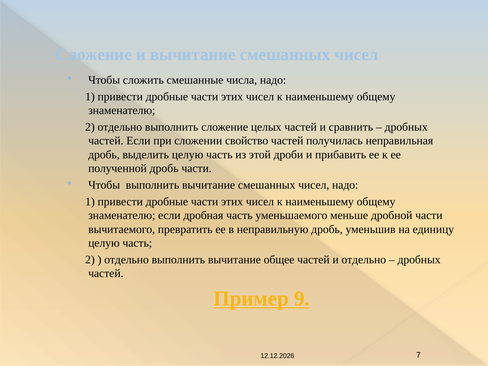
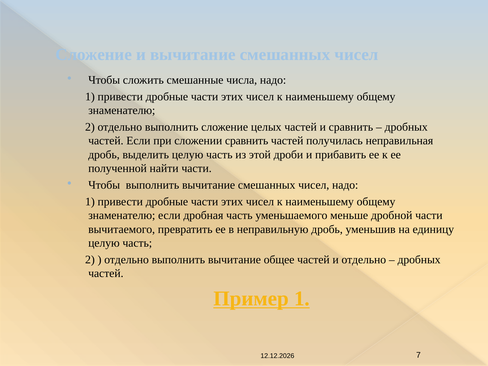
сложении свойство: свойство -> сравнить (247, 141)
полученной дробь: дробь -> найти (164, 169)
Пример 9: 9 -> 1 (302, 299)
